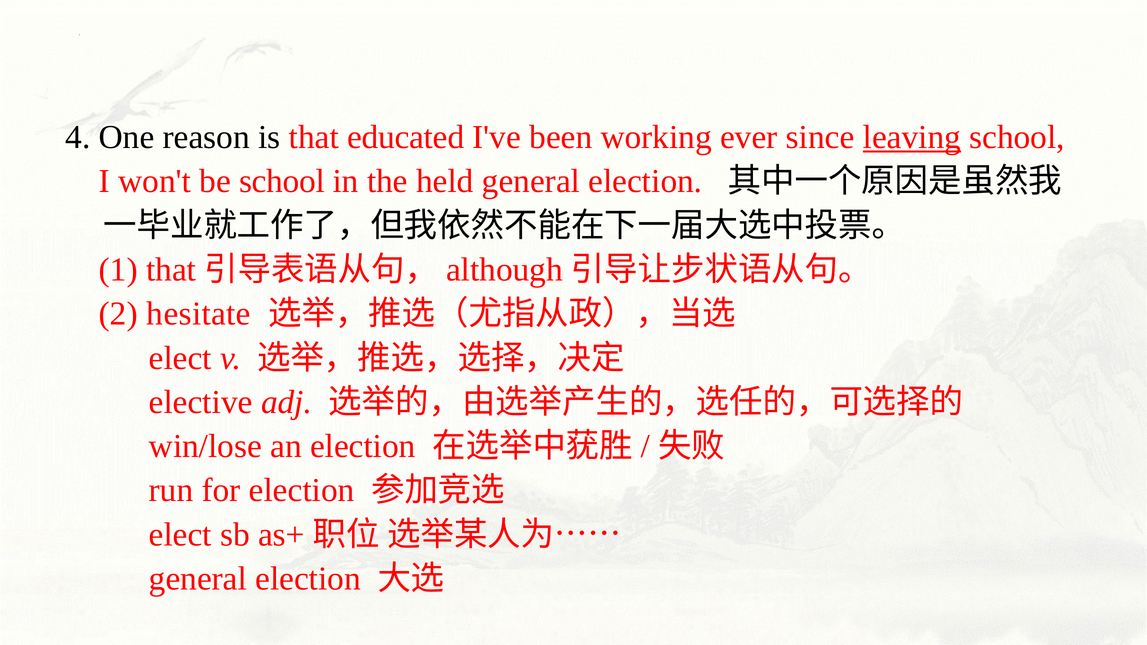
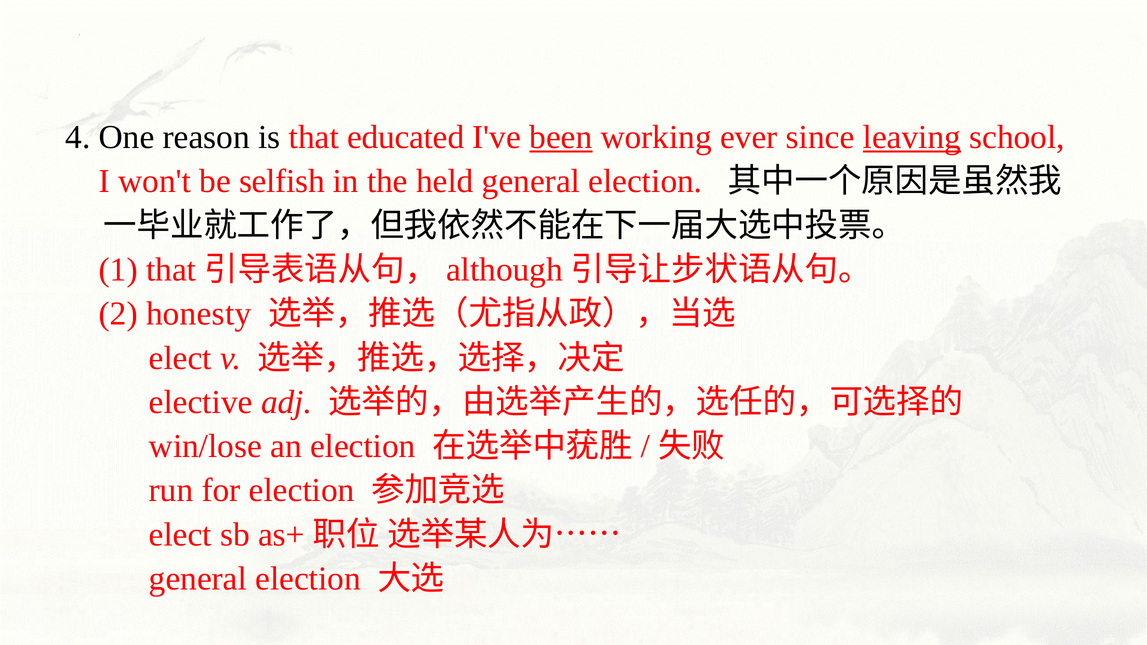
been underline: none -> present (561, 137)
be school: school -> selfish (282, 181)
hesitate: hesitate -> honesty (199, 314)
